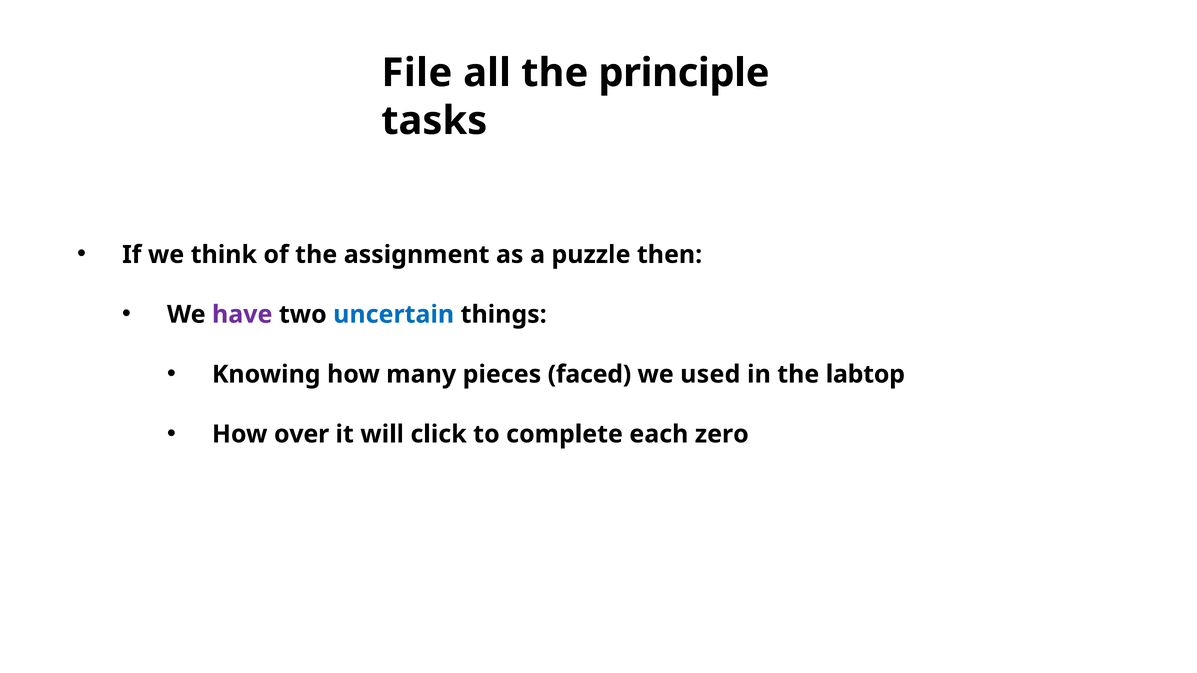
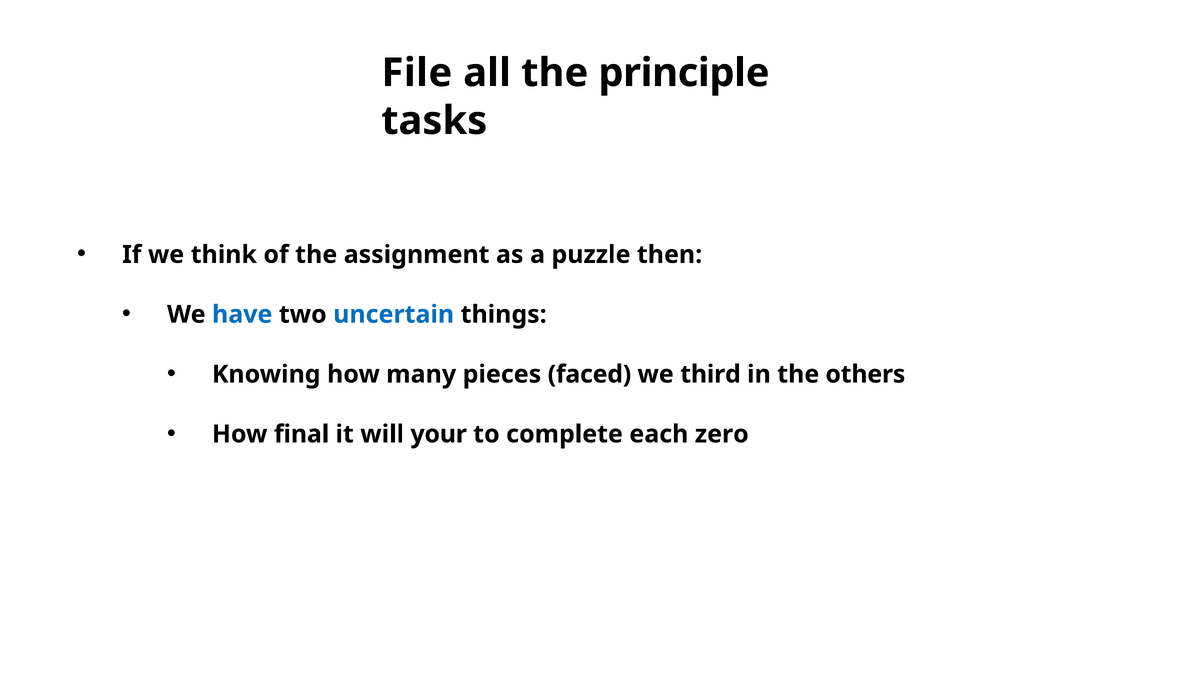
have colour: purple -> blue (242, 315)
used: used -> third (711, 375)
labtop: labtop -> others (865, 375)
over: over -> final (302, 434)
click: click -> your (439, 434)
